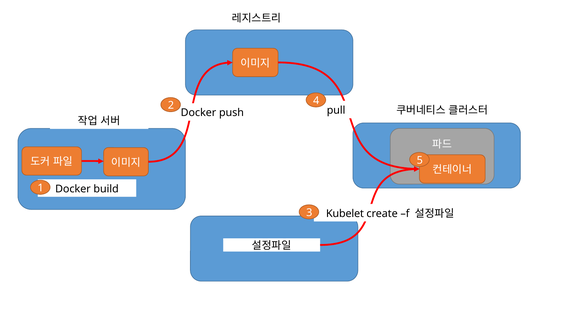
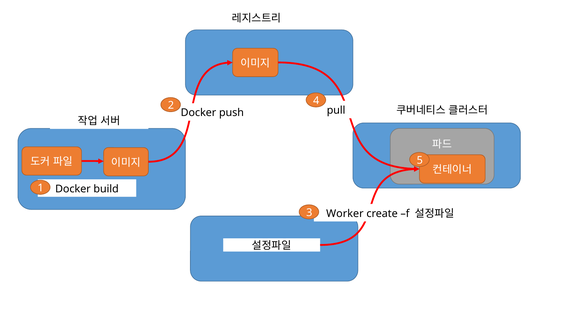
Kubelet: Kubelet -> Worker (345, 213)
